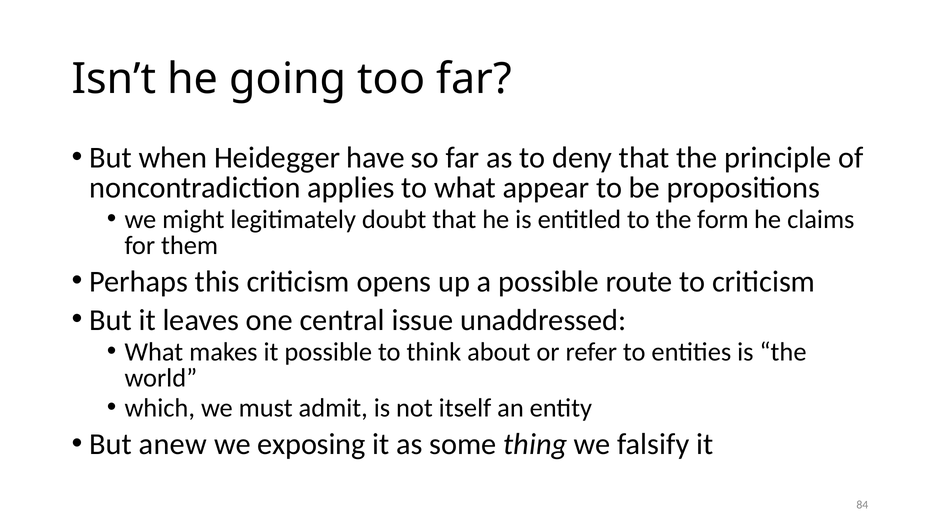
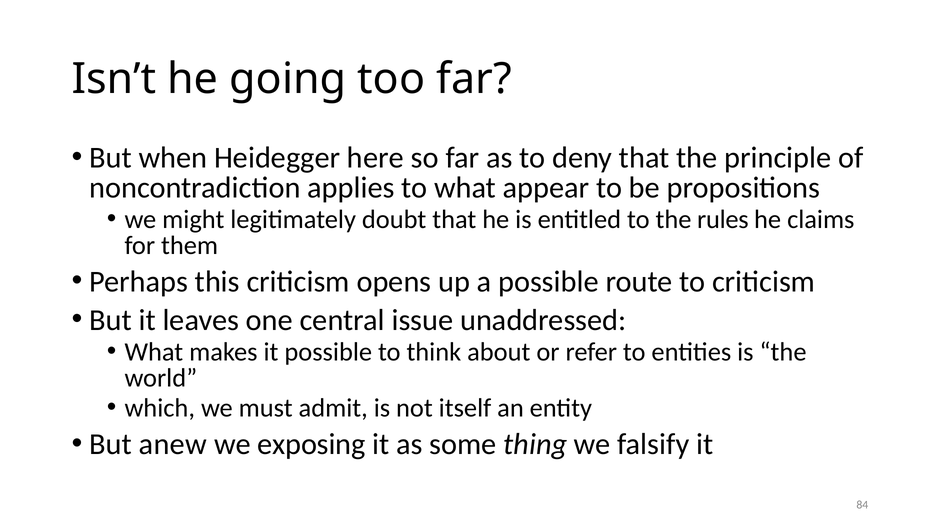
have: have -> here (375, 158)
form: form -> rules (723, 220)
